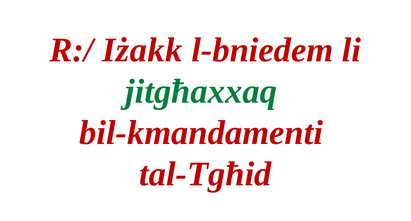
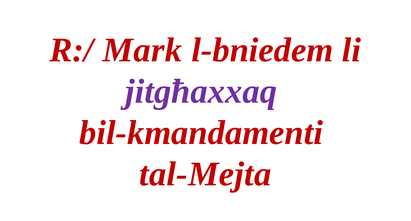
Iżakk: Iżakk -> Mark (142, 50)
jitgħaxxaq colour: green -> purple (201, 92)
tal-Tgħid: tal-Tgħid -> tal-Mejta (205, 174)
